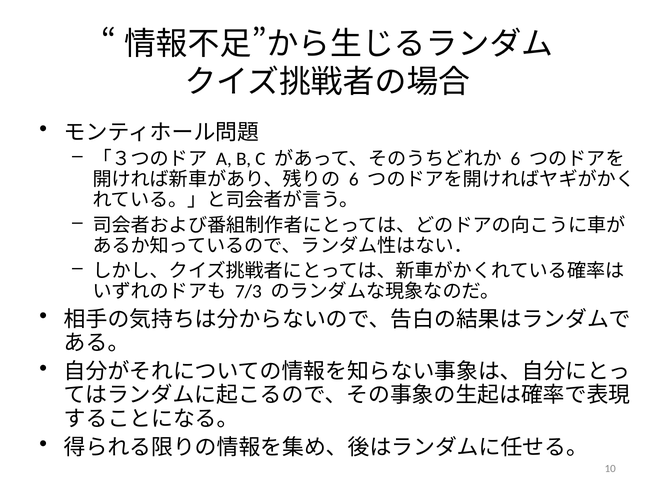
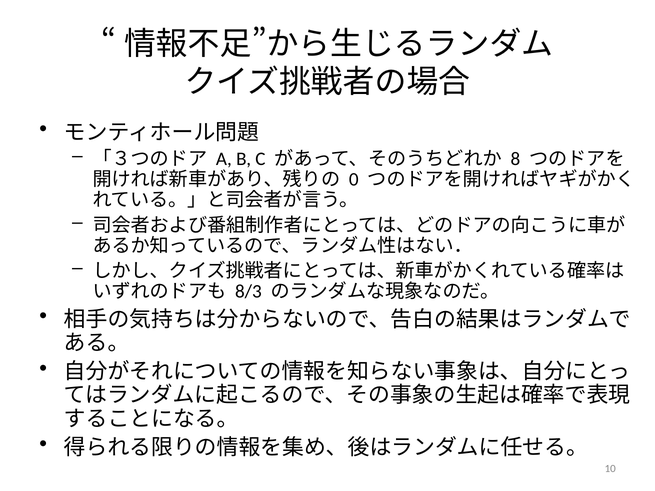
6: 6 -> 8 (515, 159)
6: 6 -> 0 (354, 179)
7/3: 7/3 -> 8/3 (248, 292)
